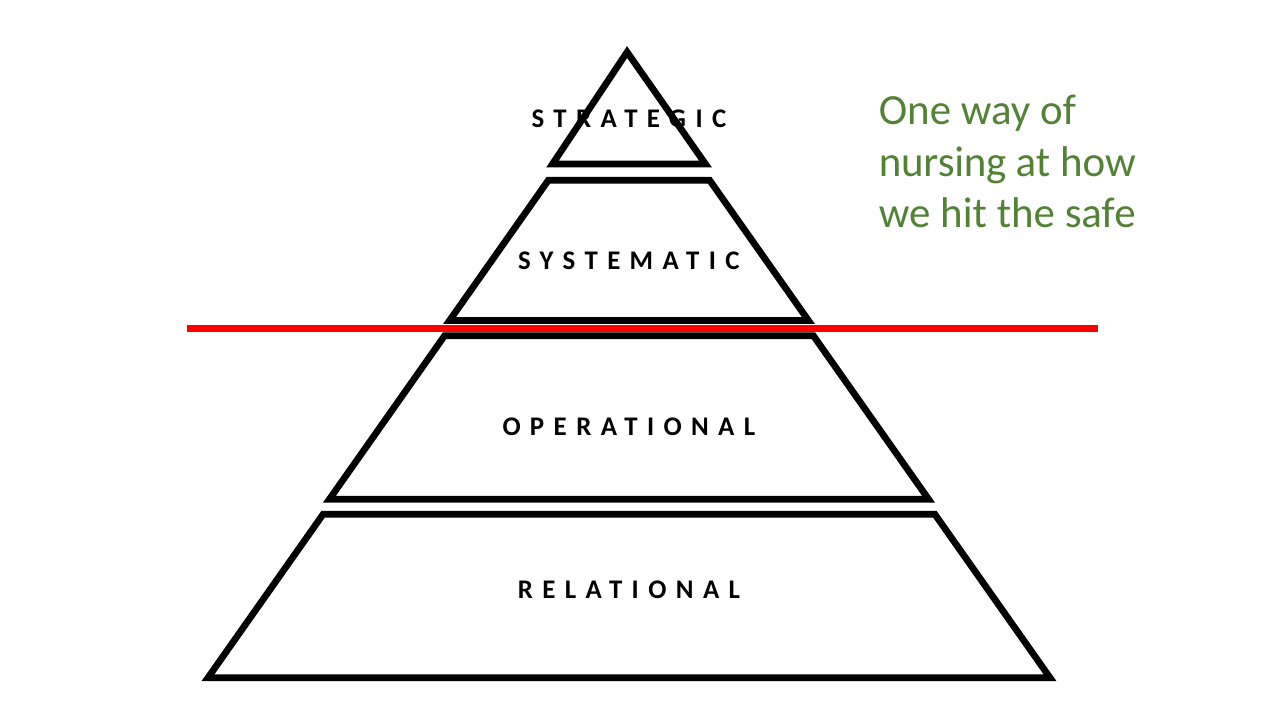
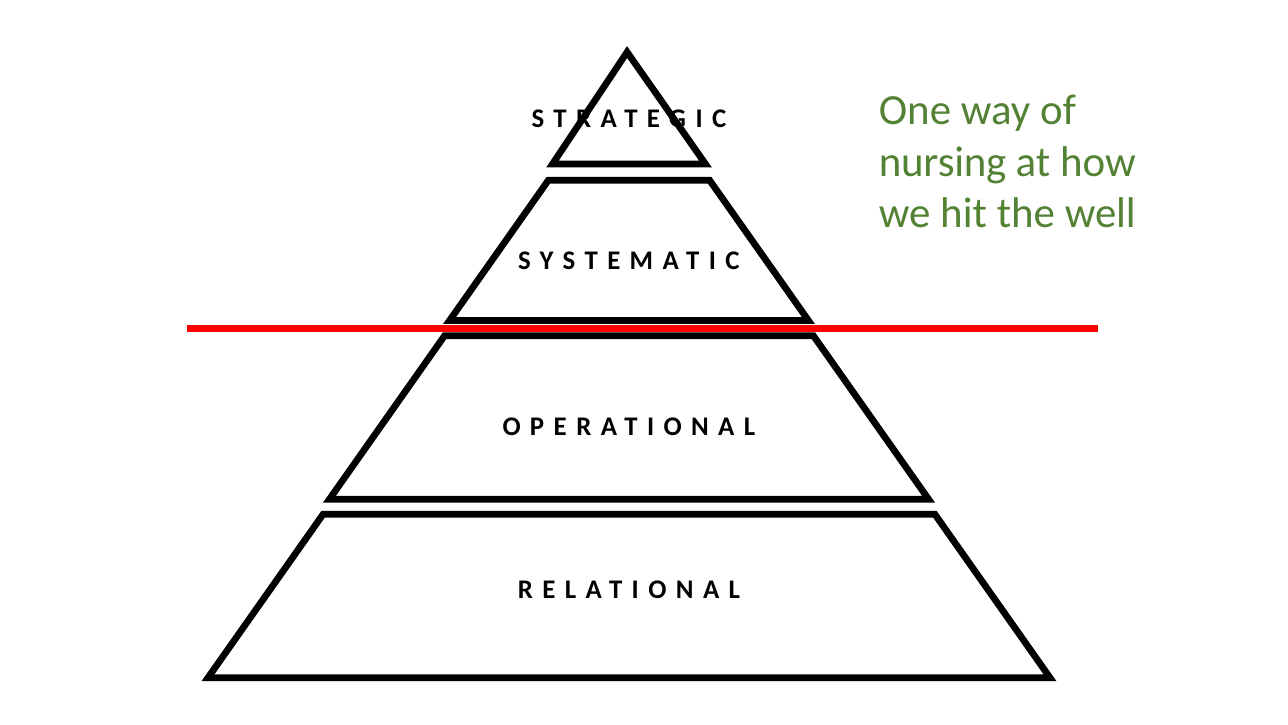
safe: safe -> well (1100, 214)
